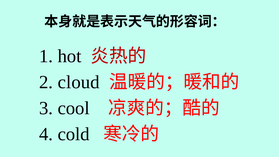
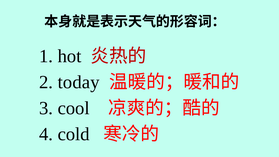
cloud: cloud -> today (79, 82)
